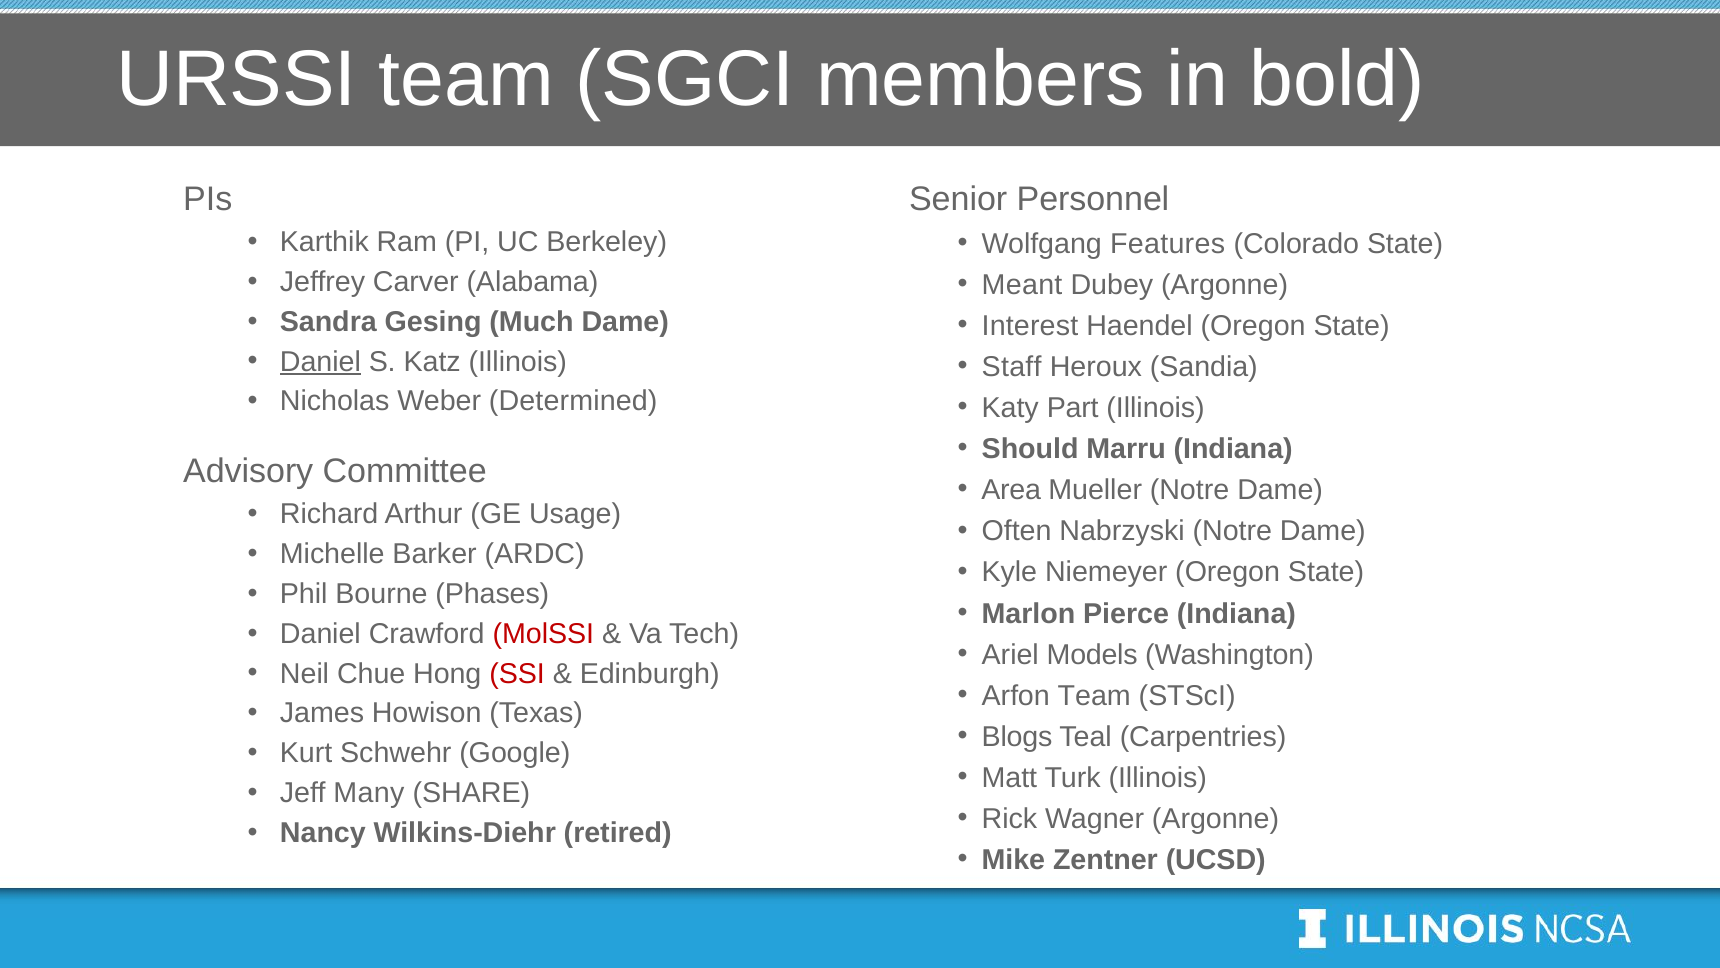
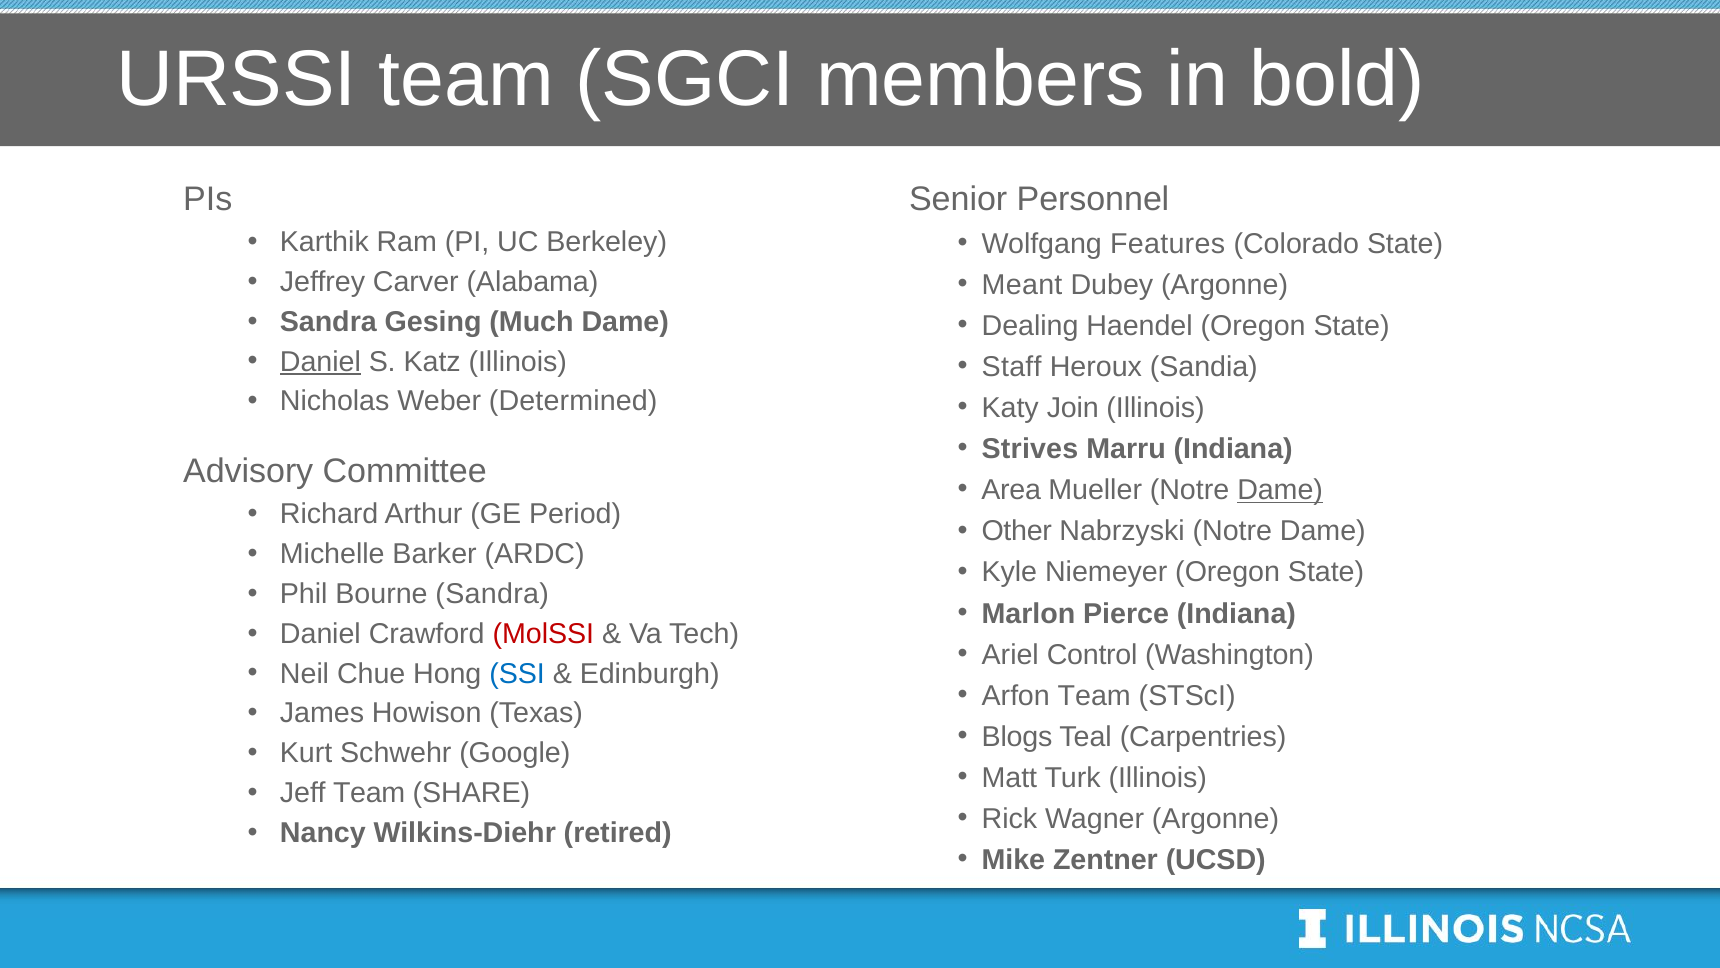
Interest: Interest -> Dealing (1030, 326)
Part: Part -> Join (1073, 408)
Should: Should -> Strives (1030, 449)
Dame underline: none -> present (1280, 490)
Usage: Usage -> Period (575, 514)
Often: Often -> Other (1017, 531)
Bourne Phases: Phases -> Sandra (492, 594)
Models: Models -> Control (1092, 654)
SSI colour: red -> blue (517, 673)
Jeff Many: Many -> Team (369, 793)
